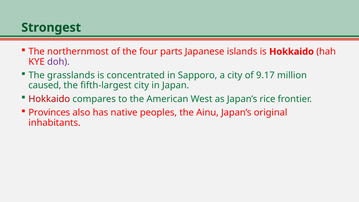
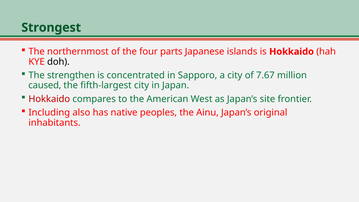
doh colour: purple -> black (58, 62)
grasslands: grasslands -> strengthen (71, 75)
9.17: 9.17 -> 7.67 (265, 75)
rice: rice -> site (267, 99)
Provinces: Provinces -> Including (49, 113)
